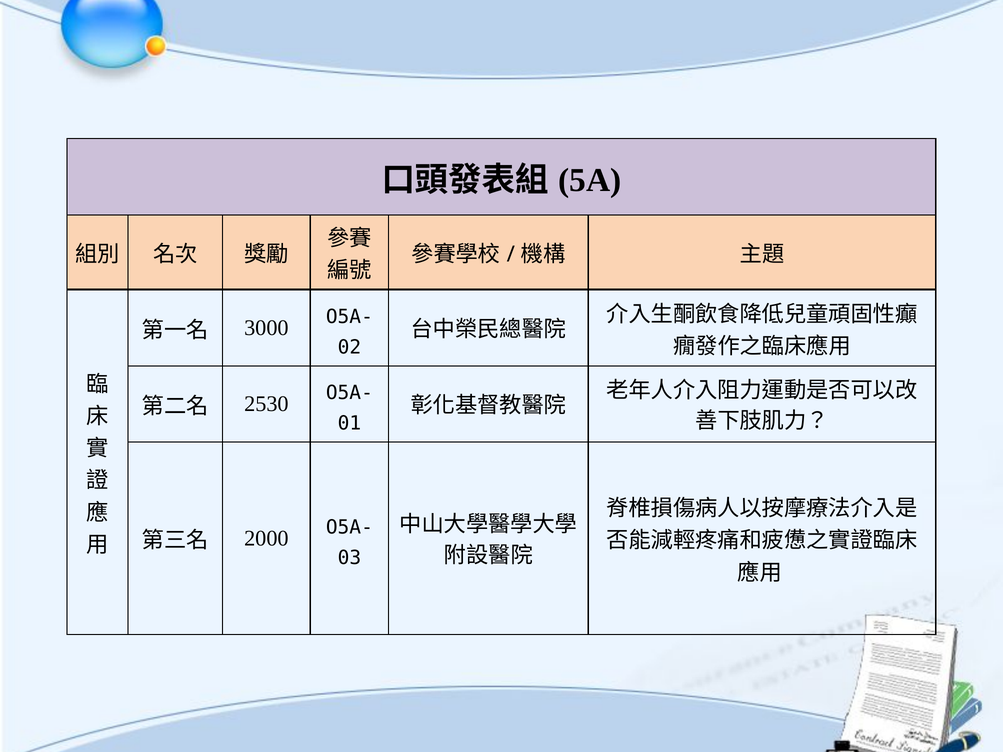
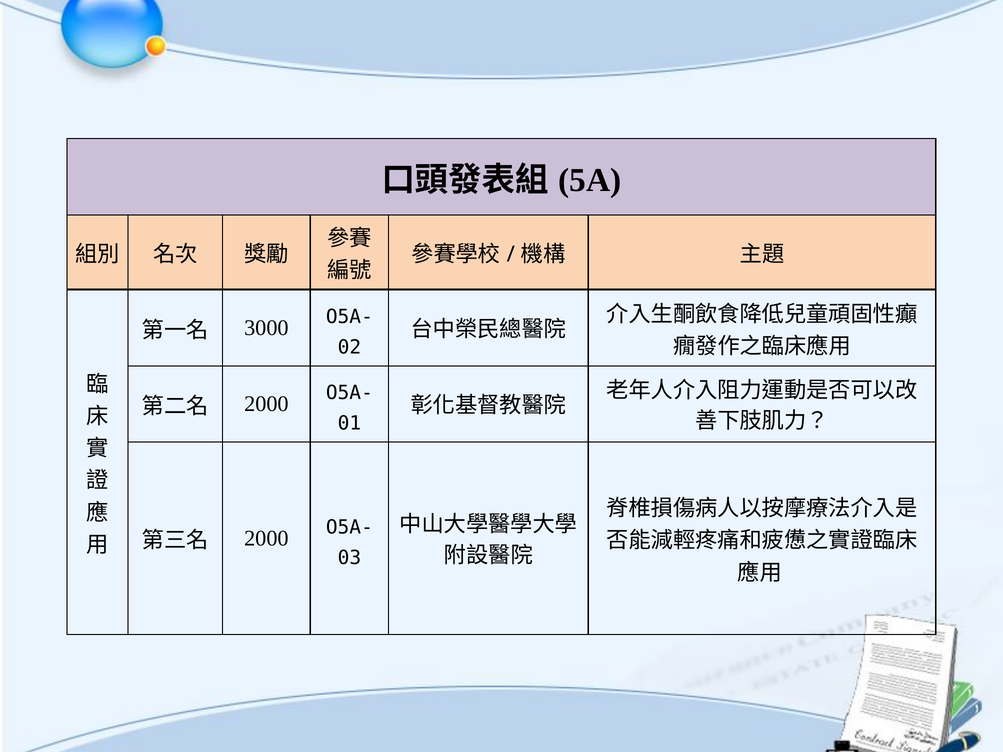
2530: 2530 -> 2000 (266, 404)
